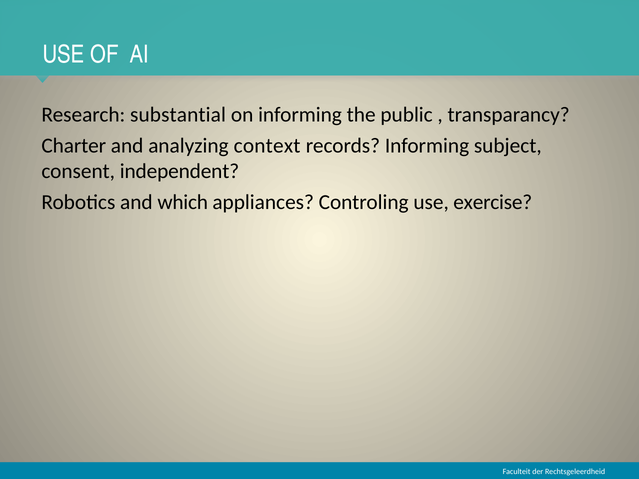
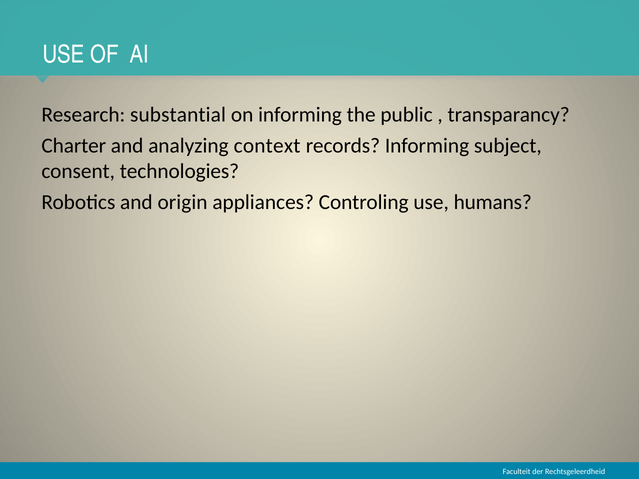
independent: independent -> technologies (179, 171)
which: which -> origin (183, 202)
exercise: exercise -> humans (493, 202)
